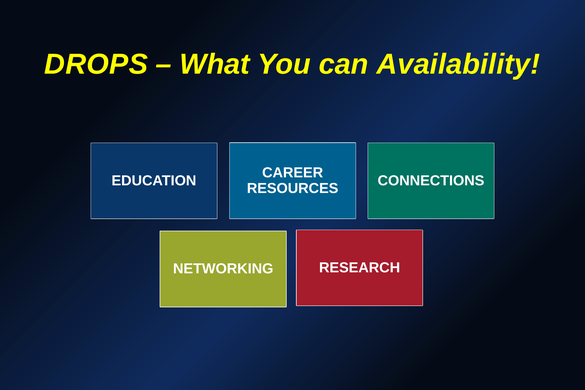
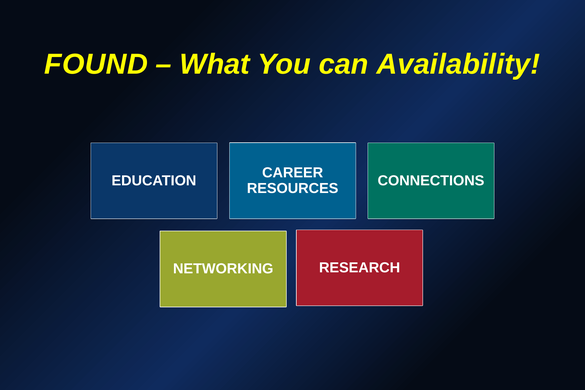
DROPS: DROPS -> FOUND (96, 64)
